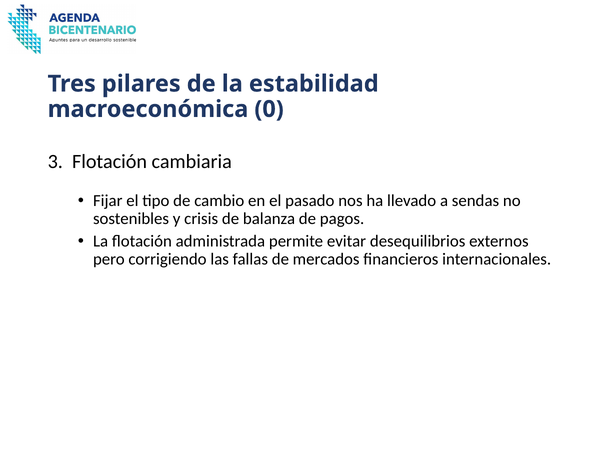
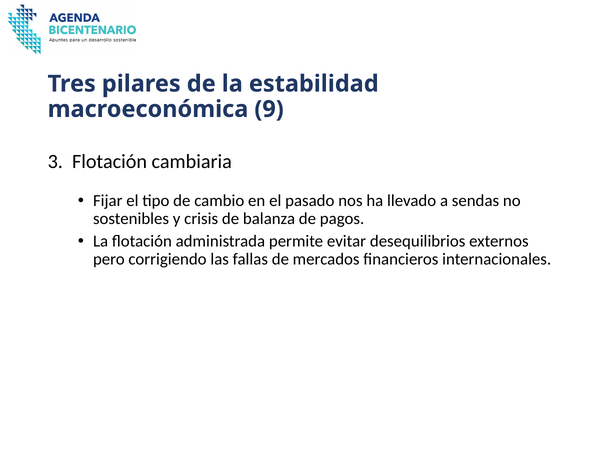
0: 0 -> 9 (269, 109)
